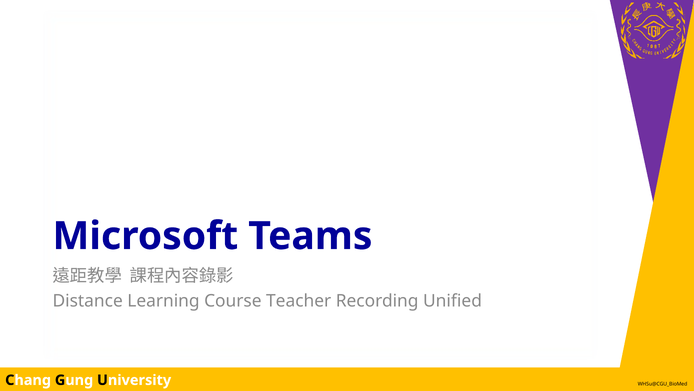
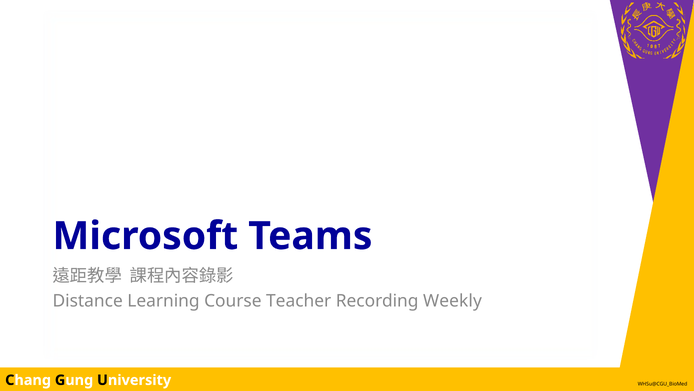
Unified: Unified -> Weekly (452, 301)
